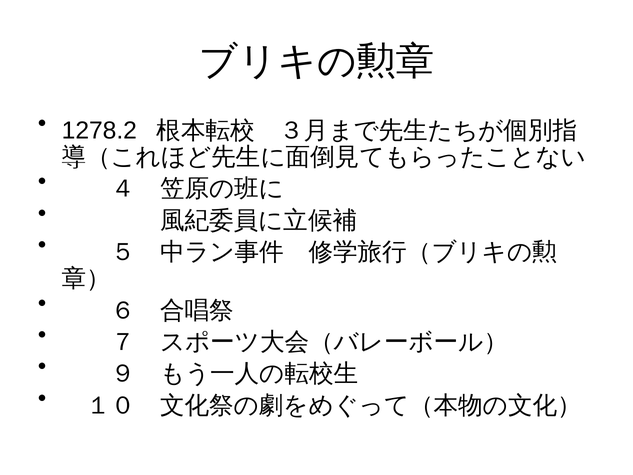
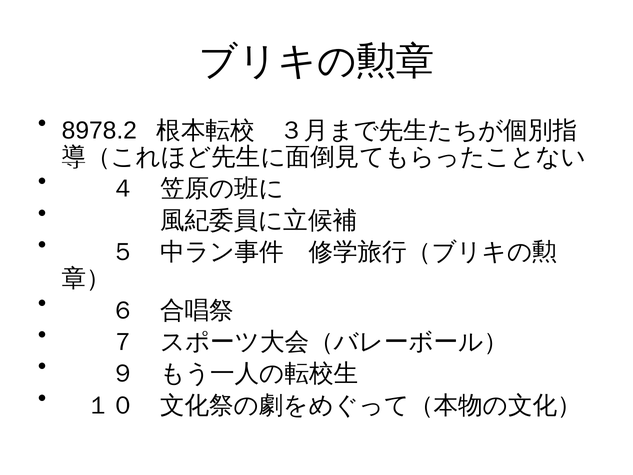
1278.2: 1278.2 -> 8978.2 (99, 130)
